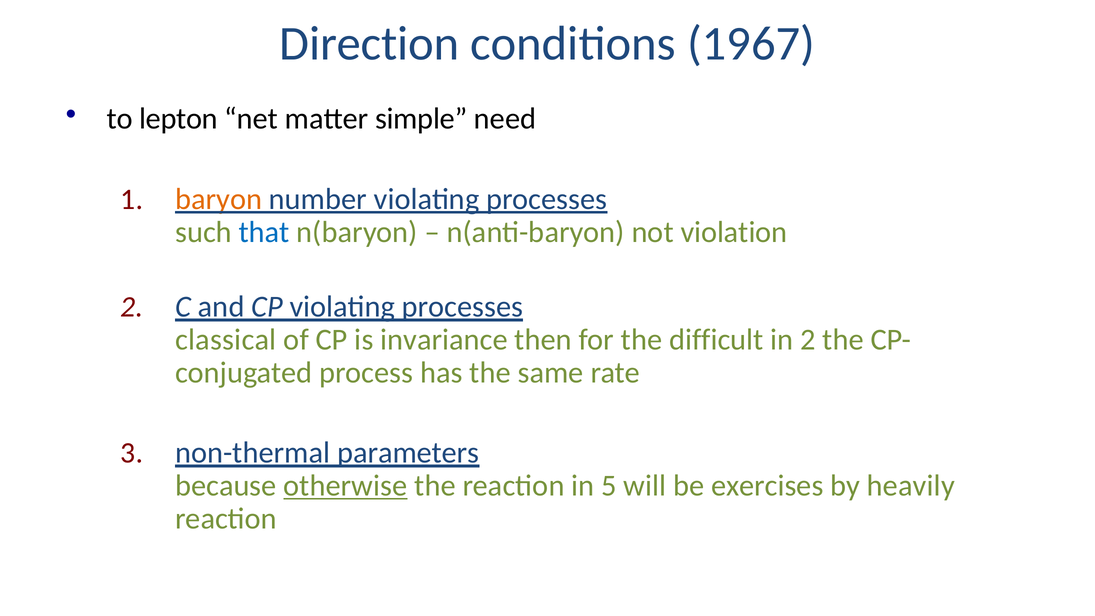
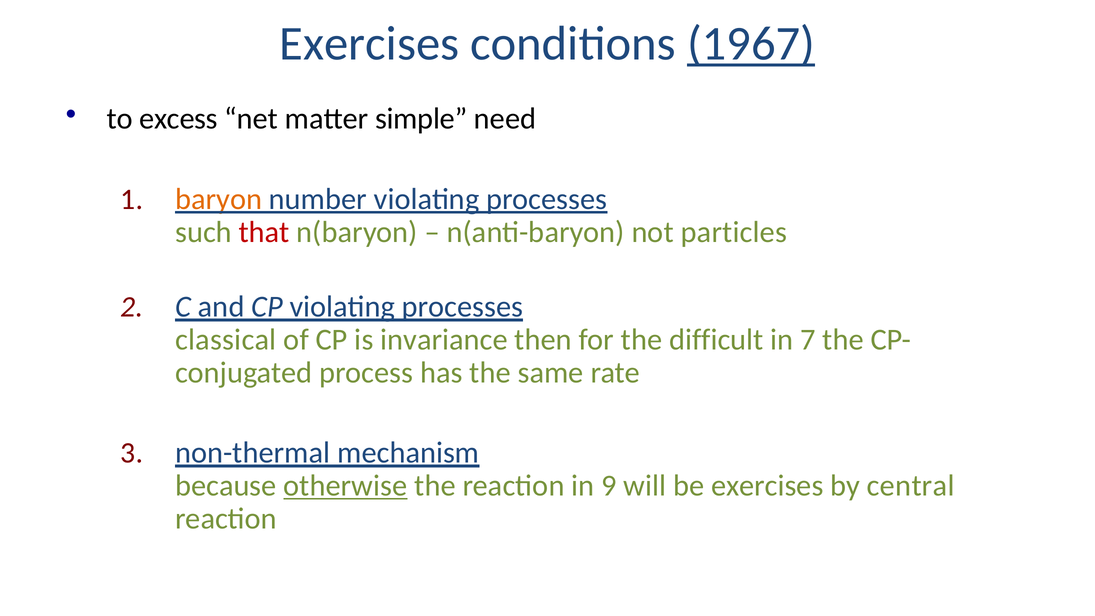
Direction: Direction -> Exercises (369, 44)
1967 underline: none -> present (751, 44)
lepton: lepton -> excess (179, 119)
that colour: blue -> red (264, 232)
violation: violation -> particles (734, 232)
in 2: 2 -> 7 (808, 340)
parameters: parameters -> mechanism (408, 453)
5: 5 -> 9 (609, 486)
heavily: heavily -> central (911, 486)
